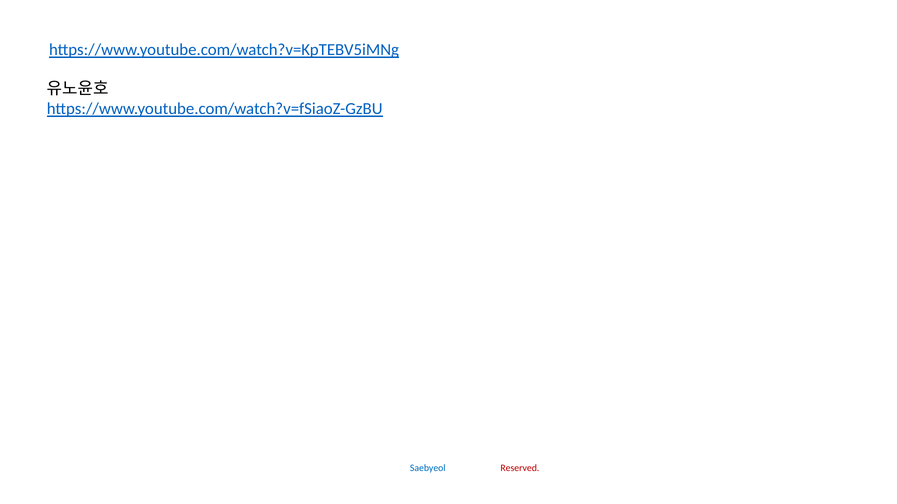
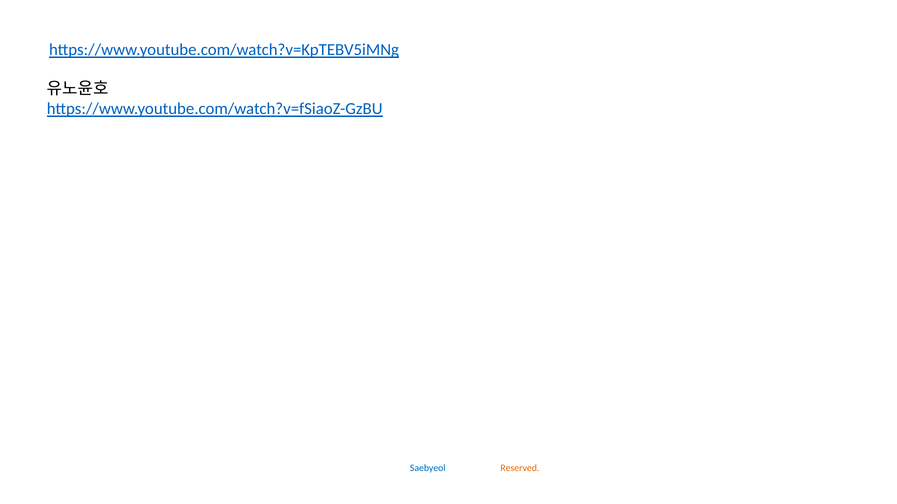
Reserved colour: red -> orange (520, 469)
